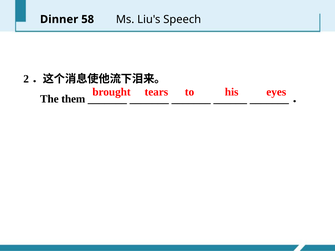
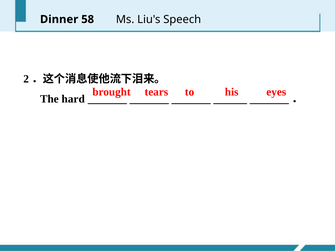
them: them -> hard (73, 99)
